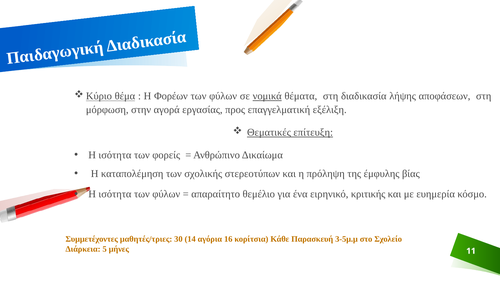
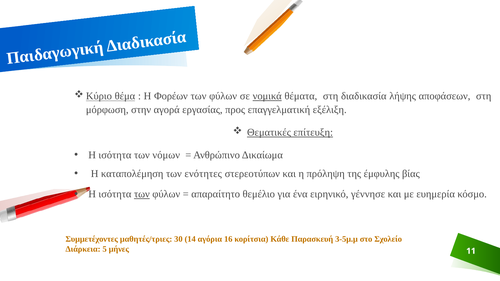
φορείς: φορείς -> νόμων (166, 155)
σχολικής: σχολικής -> ενότητες (203, 174)
των underline: none -> present (142, 194)
κριτικής: κριτικής -> γέννησε (368, 194)
